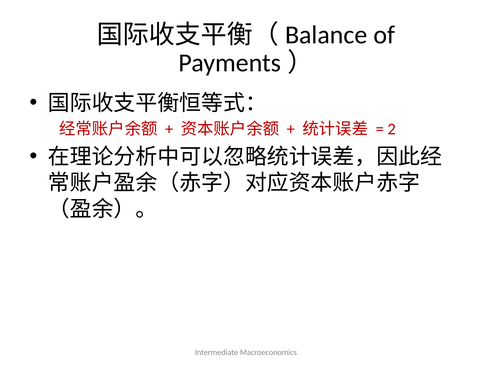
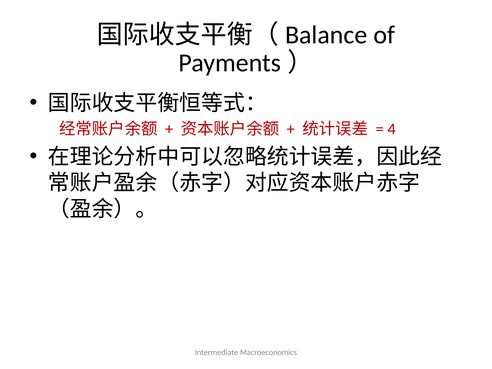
2: 2 -> 4 (392, 129)
